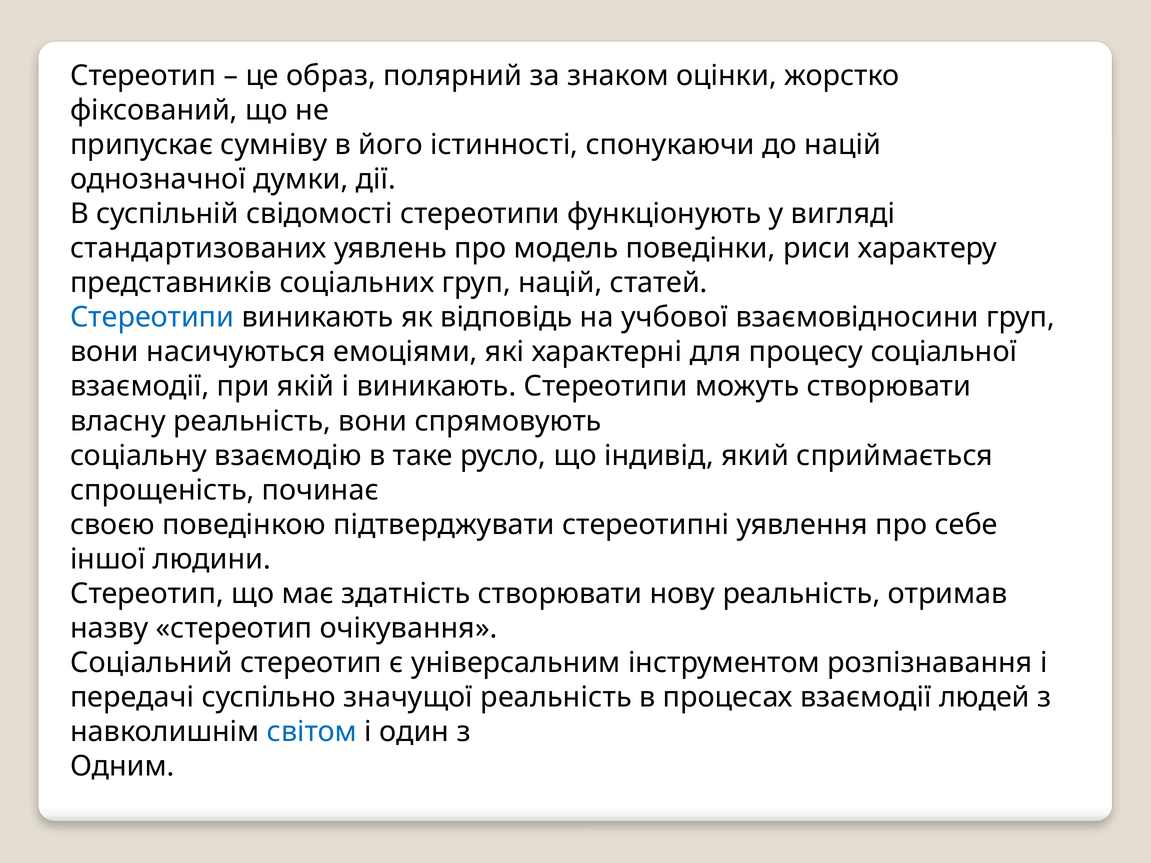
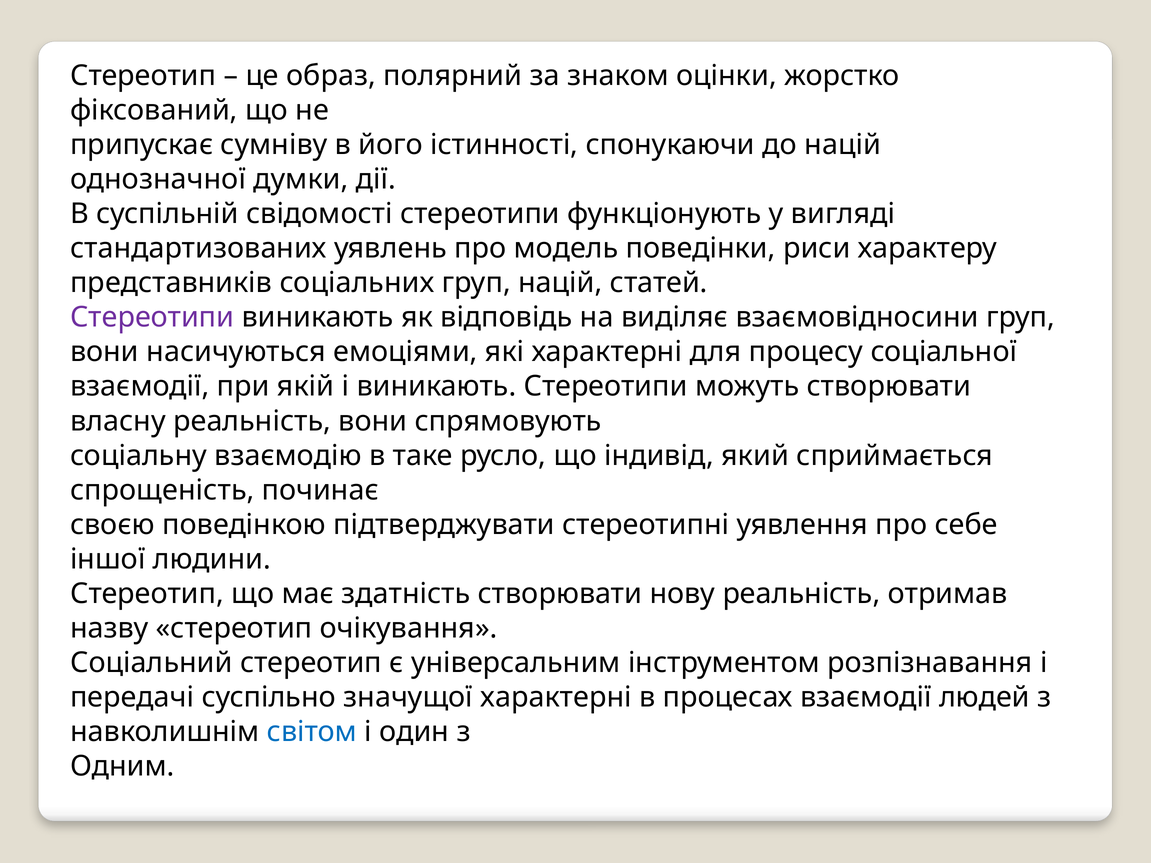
Стереотипи colour: blue -> purple (152, 318)
учбової: учбової -> виділяє (675, 318)
значущої реальність: реальність -> характерні (556, 697)
